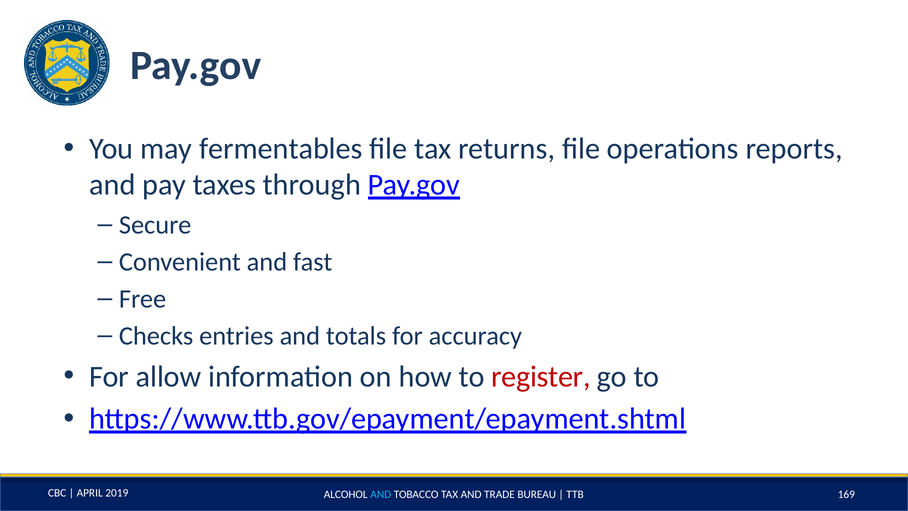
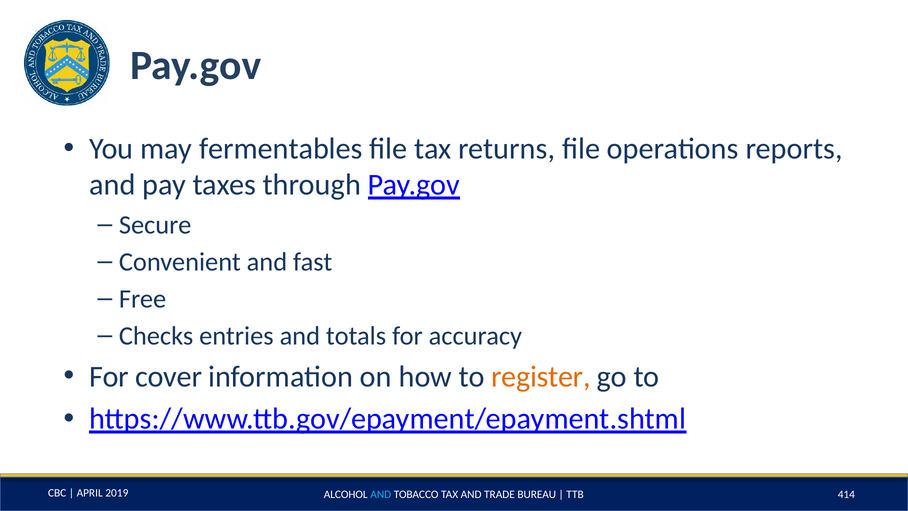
allow: allow -> cover (169, 376)
register colour: red -> orange (541, 376)
169: 169 -> 414 (846, 494)
